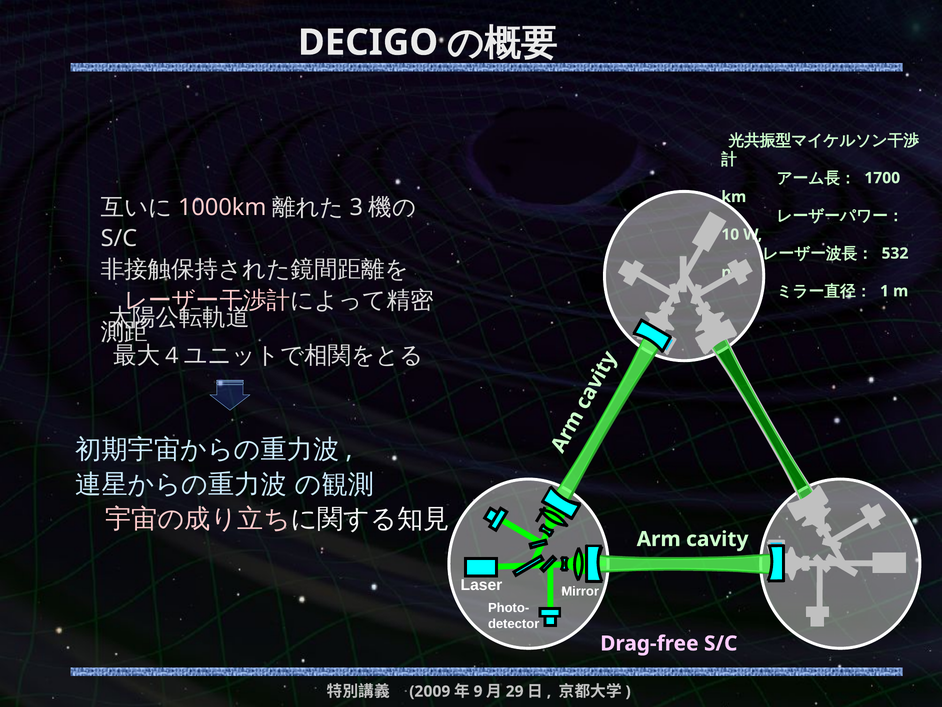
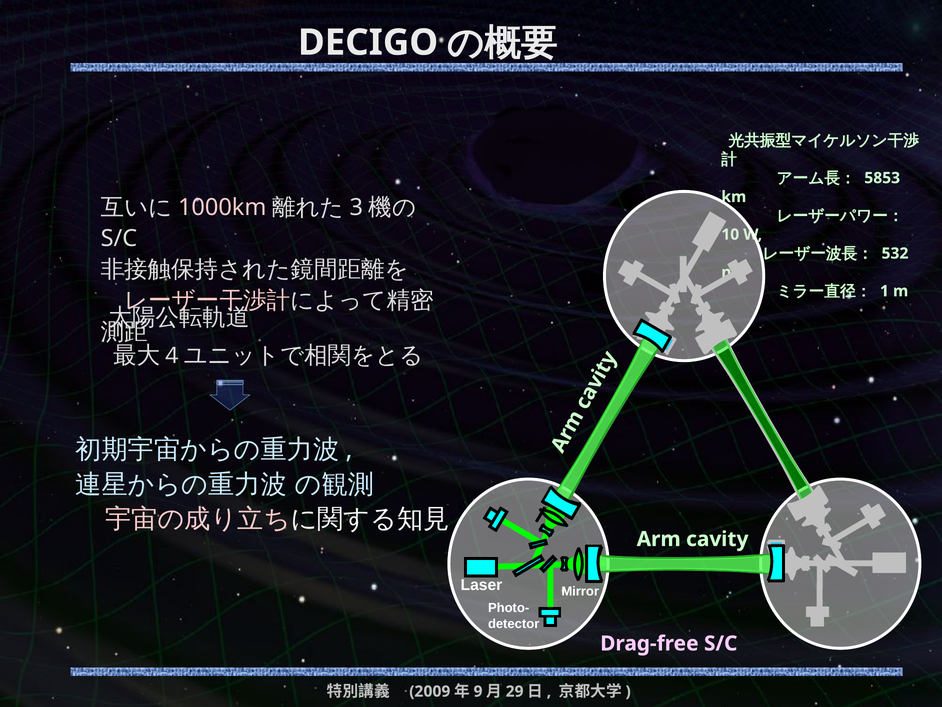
1700: 1700 -> 5853 (882, 178)
